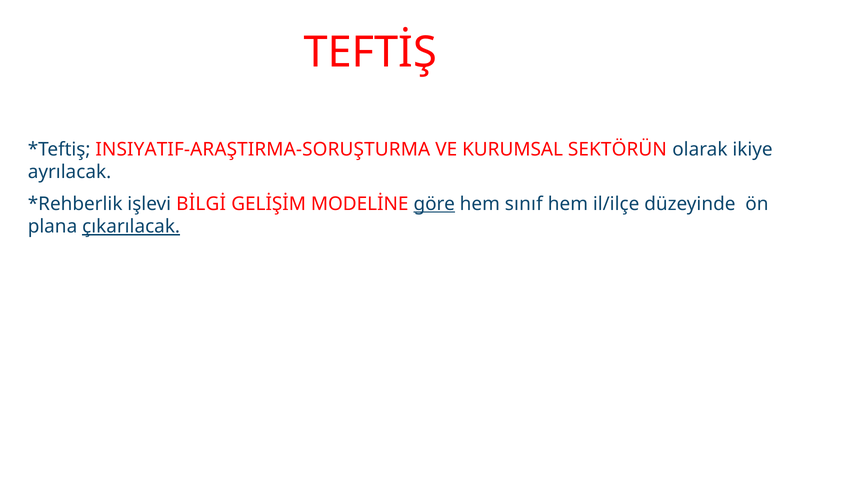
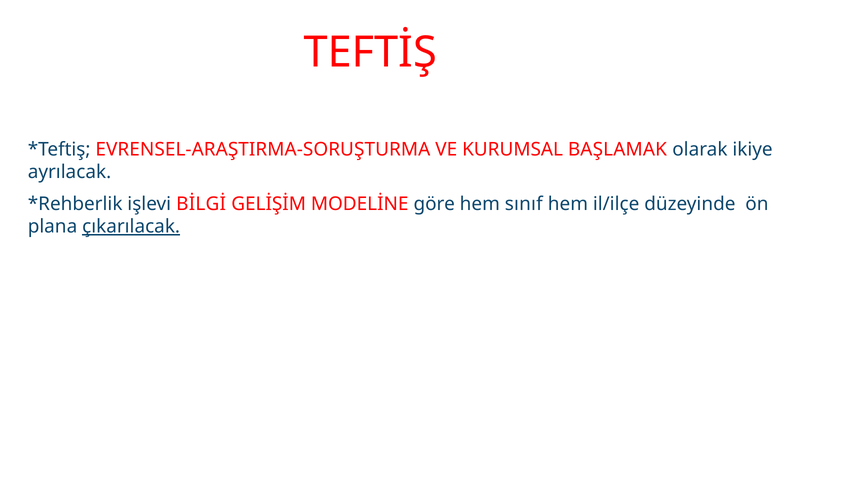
INSIYATIF-ARAŞTIRMA-SORUŞTURMA: INSIYATIF-ARAŞTIRMA-SORUŞTURMA -> EVRENSEL-ARAŞTIRMA-SORUŞTURMA (263, 149)
SEKTÖRÜN: SEKTÖRÜN -> BAŞLAMAK (617, 149)
göre underline: present -> none (434, 204)
